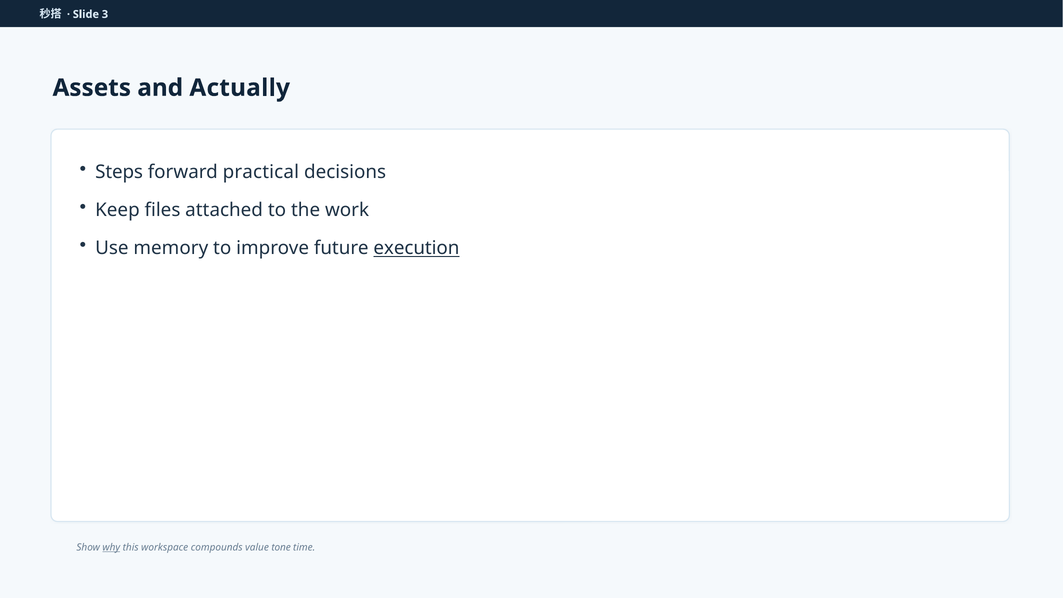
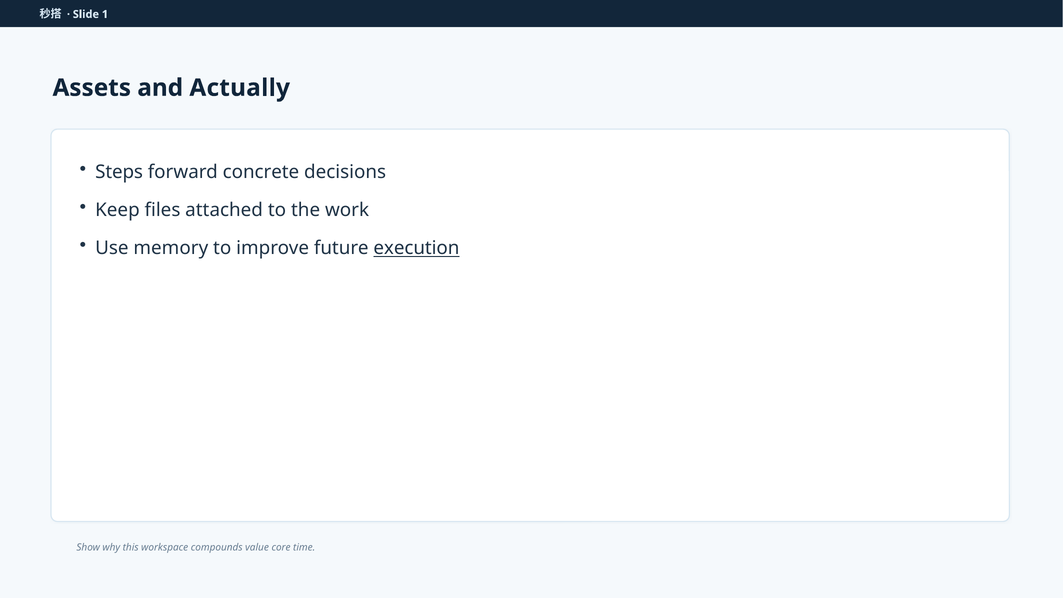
3: 3 -> 1 (105, 14)
practical: practical -> concrete (261, 172)
why underline: present -> none (111, 548)
tone: tone -> core (281, 548)
